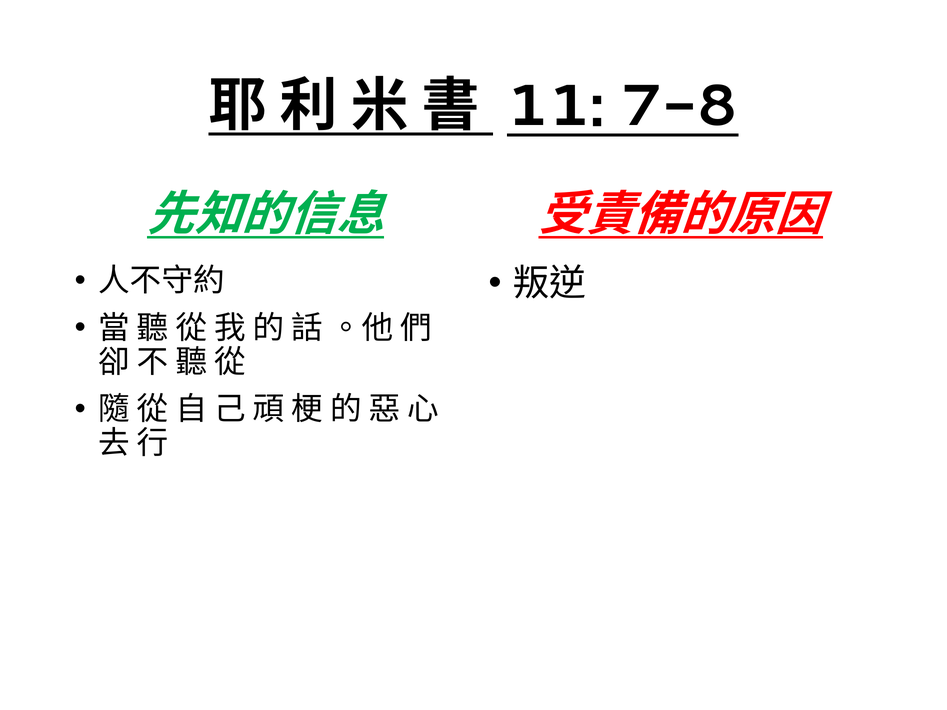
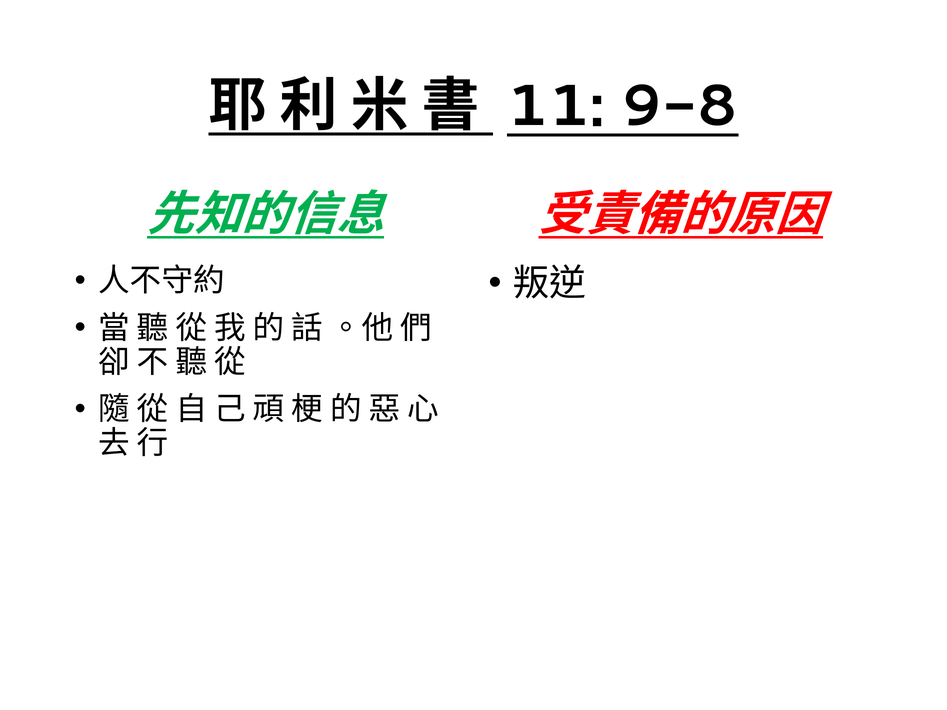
7-8: 7-8 -> 9-8 (680, 106)
